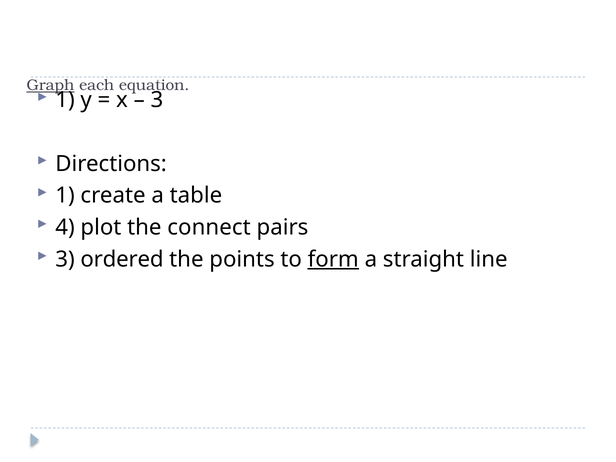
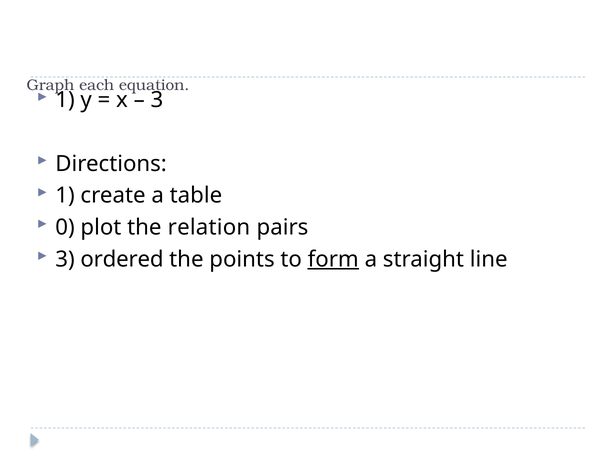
Graph underline: present -> none (50, 85)
4: 4 -> 0 (65, 227)
connect: connect -> relation (209, 227)
